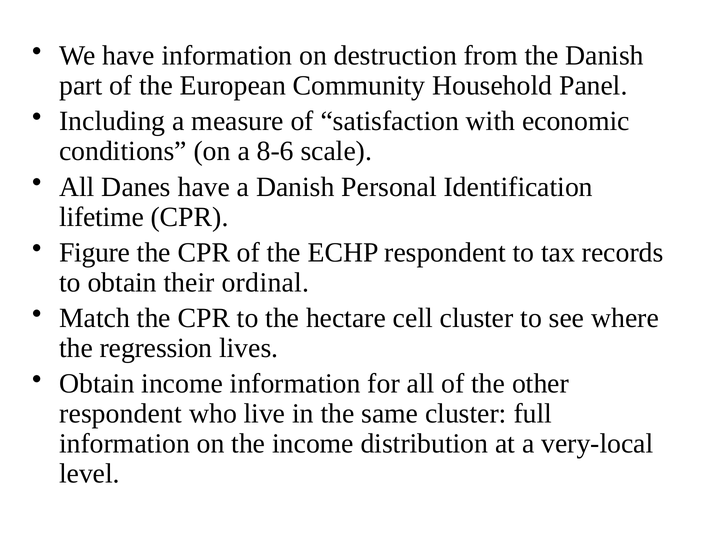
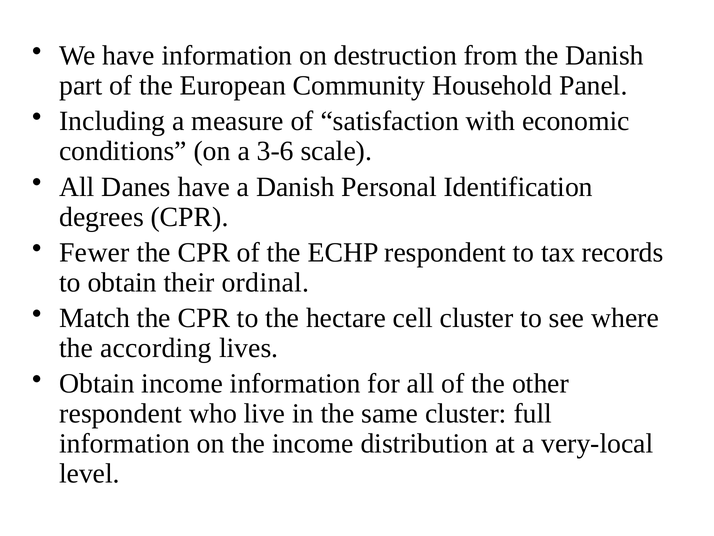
8-6: 8-6 -> 3-6 (275, 151)
lifetime: lifetime -> degrees (102, 217)
Figure: Figure -> Fewer (94, 252)
regression: regression -> according (156, 348)
